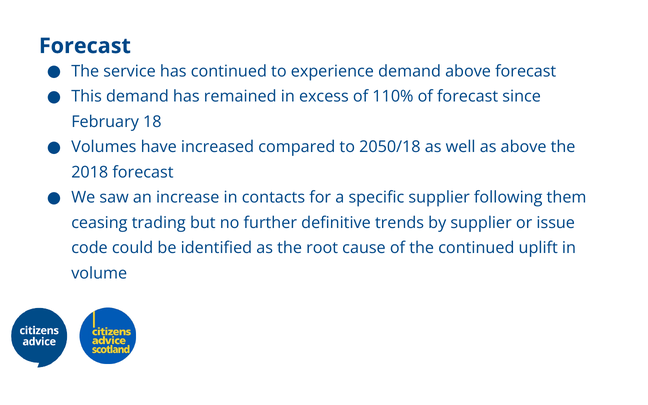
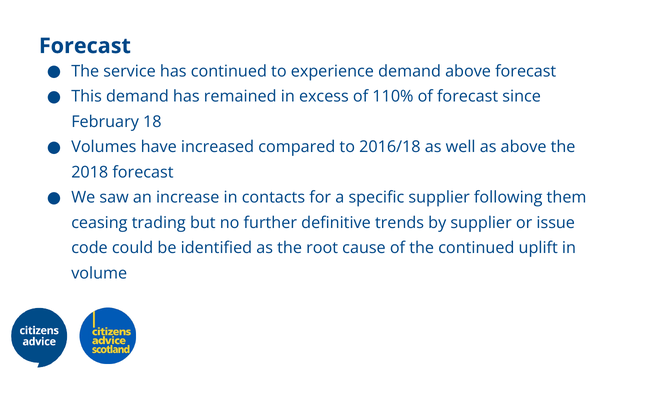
2050/18: 2050/18 -> 2016/18 (390, 147)
